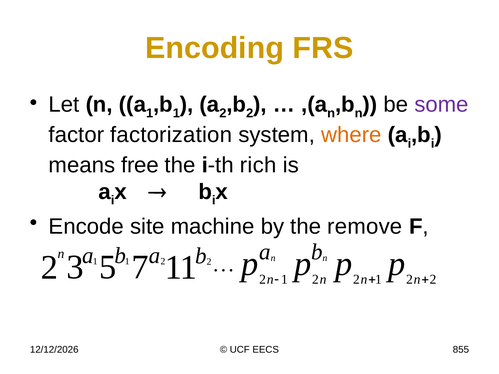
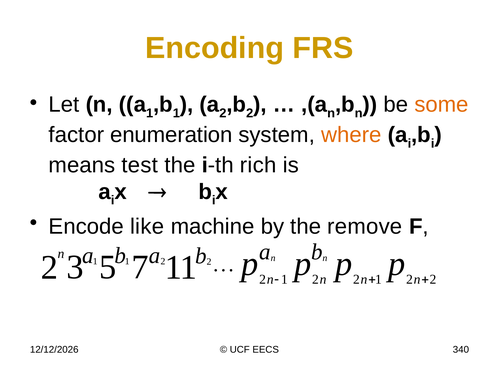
some colour: purple -> orange (441, 105)
factorization: factorization -> enumeration (171, 135)
free: free -> test (140, 165)
site: site -> like (147, 227)
855: 855 -> 340 (461, 350)
